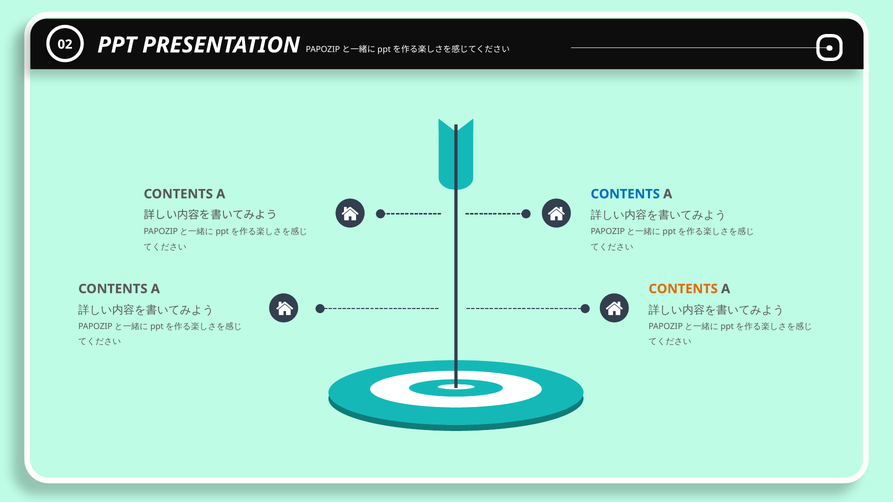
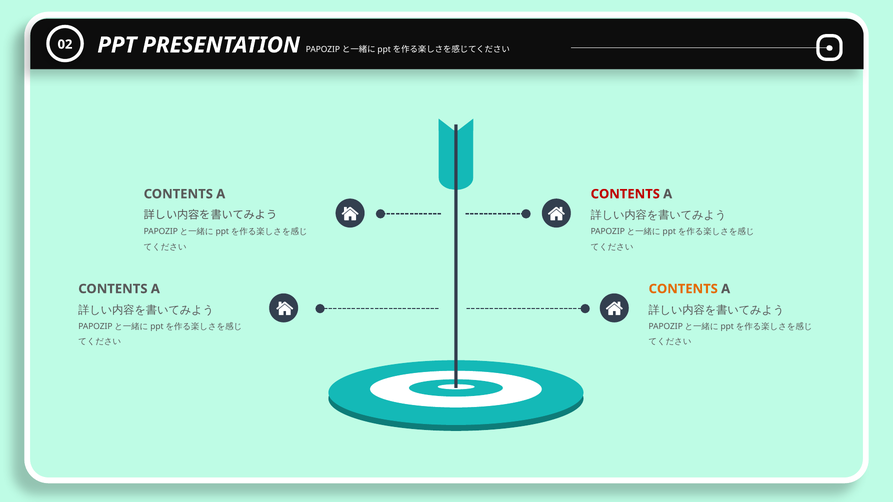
CONTENTS colour: blue -> red (625, 194)
